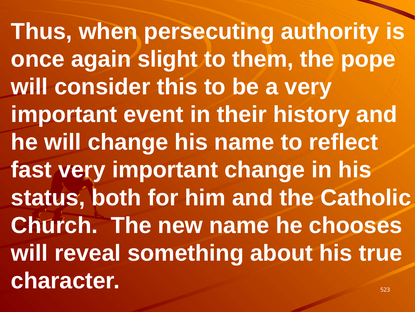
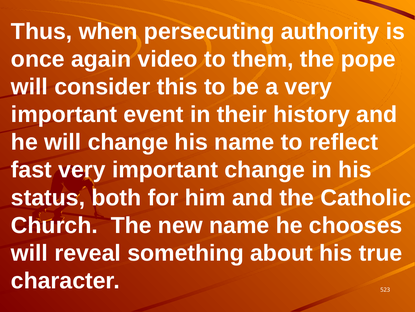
slight: slight -> video (168, 59)
